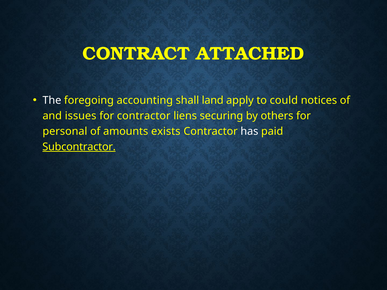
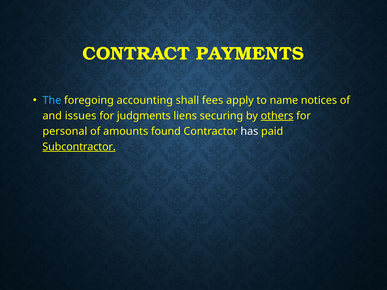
ATTACHED: ATTACHED -> PAYMENTS (250, 54)
The colour: white -> light blue (52, 100)
land: land -> fees (213, 100)
could: could -> name (284, 100)
for contractor: contractor -> judgments (144, 116)
others underline: none -> present (277, 116)
exists: exists -> found (166, 131)
